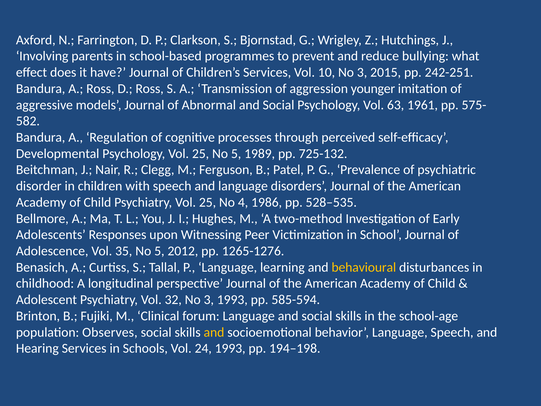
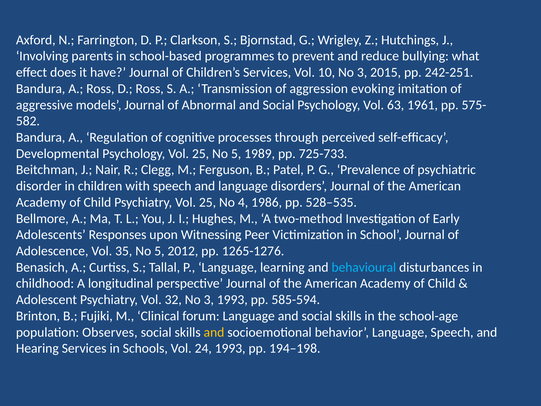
younger: younger -> evoking (373, 89)
725-132: 725-132 -> 725-733 (323, 154)
behavioural colour: yellow -> light blue (364, 267)
